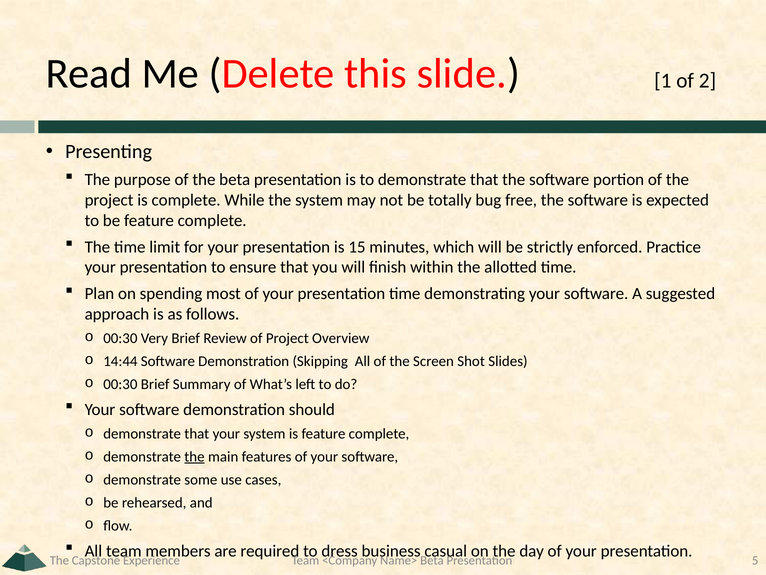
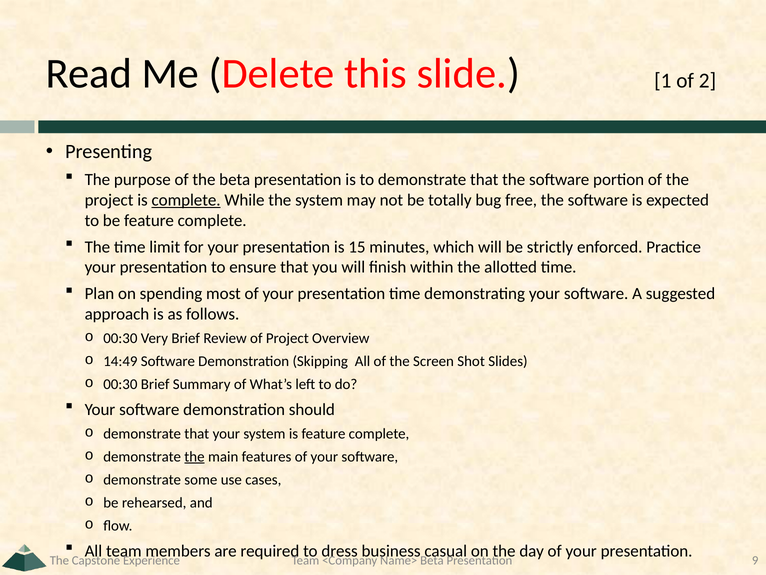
complete underline: none -> present (186, 200)
14:44: 14:44 -> 14:49 (120, 361)
5: 5 -> 9 (755, 560)
